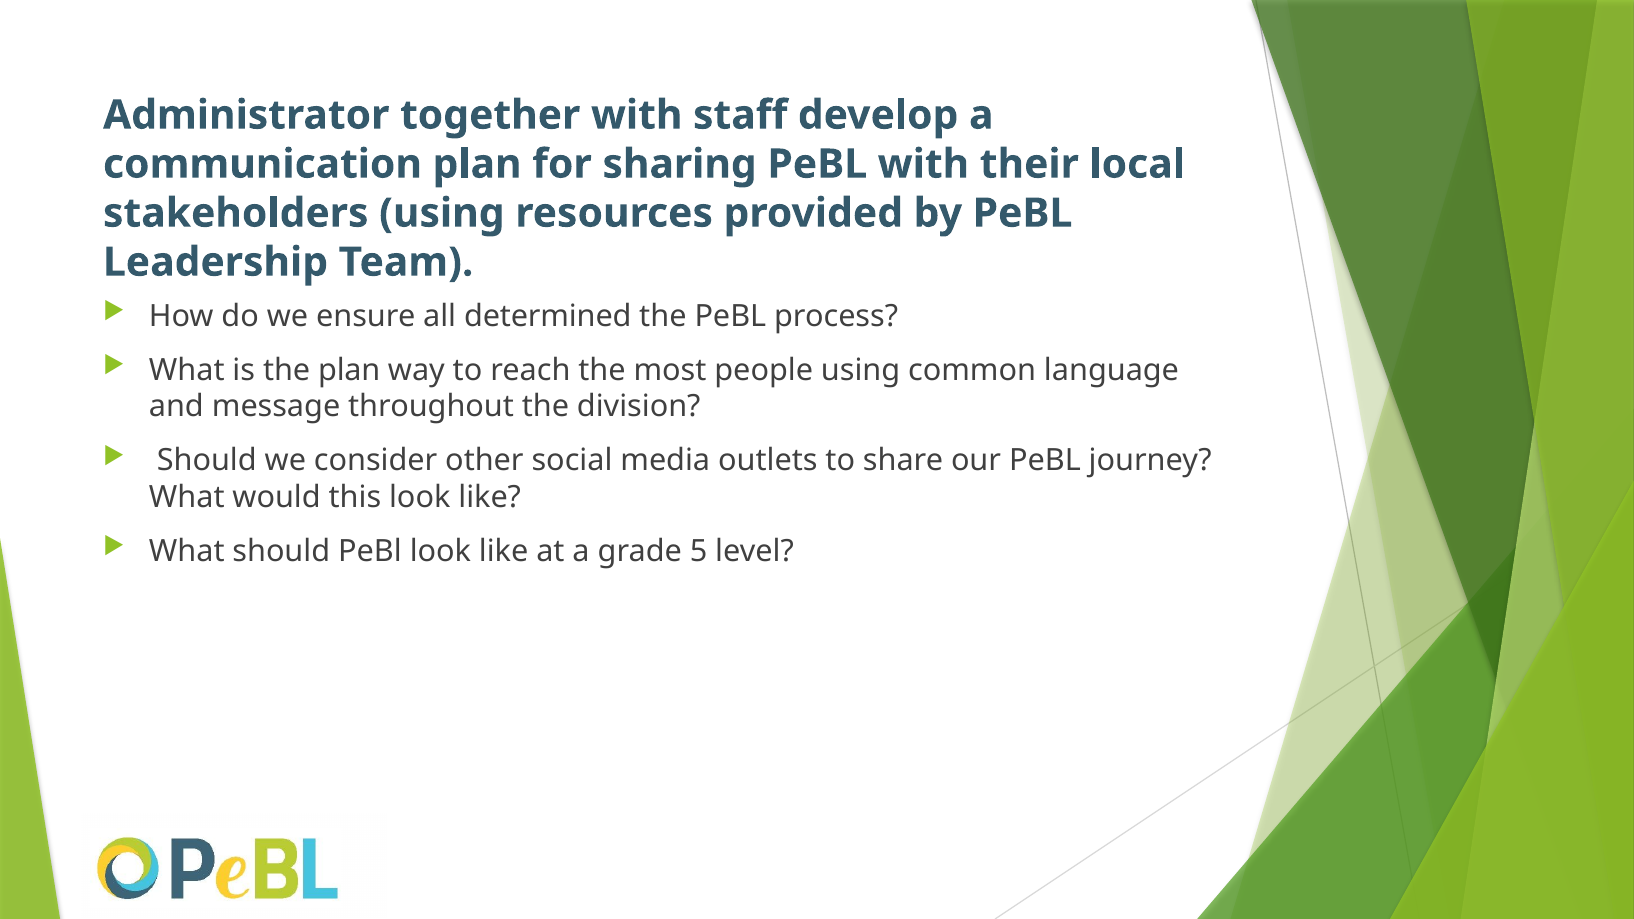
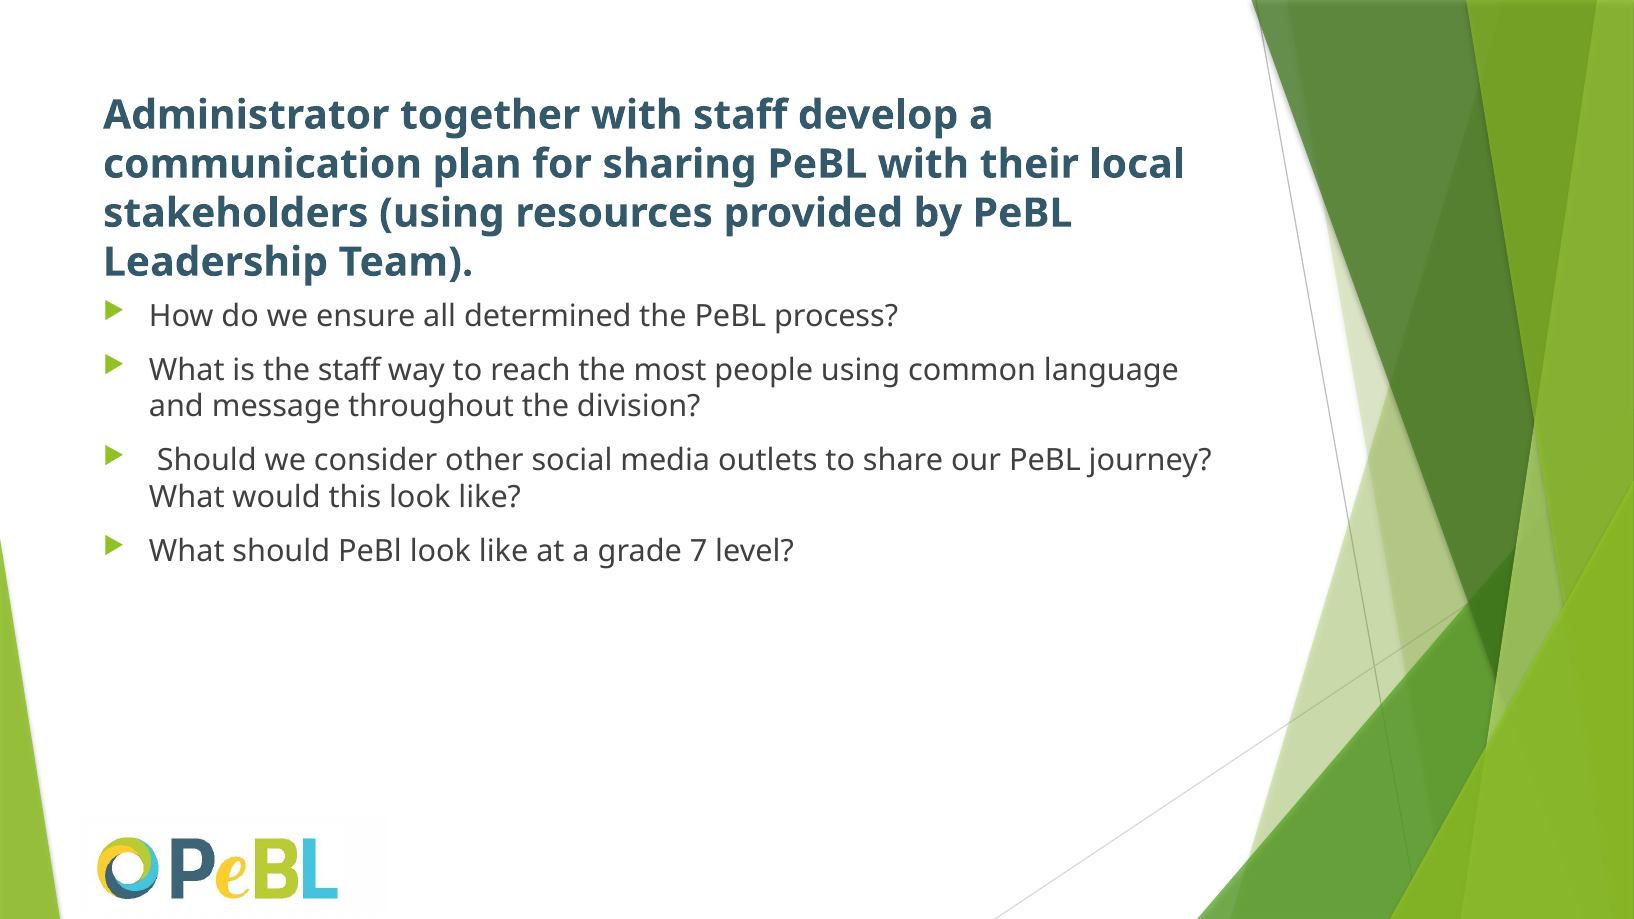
the plan: plan -> staff (349, 370)
5: 5 -> 7 (699, 551)
